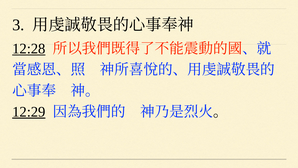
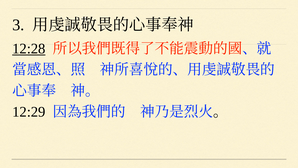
12:29 underline: present -> none (29, 112)
